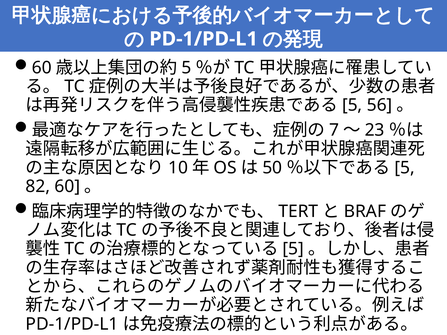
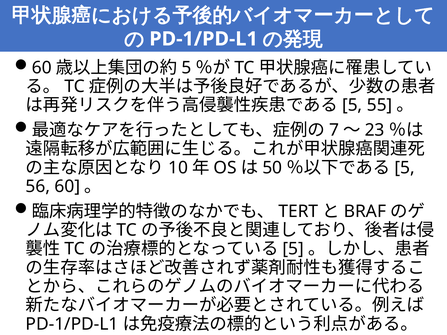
56: 56 -> 55 (380, 105)
82: 82 -> 56 (38, 187)
